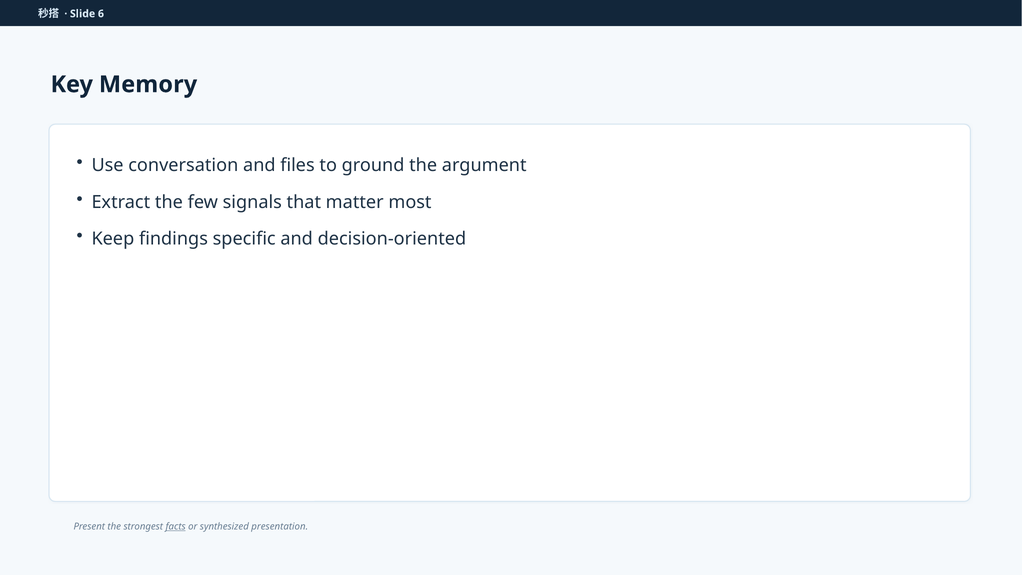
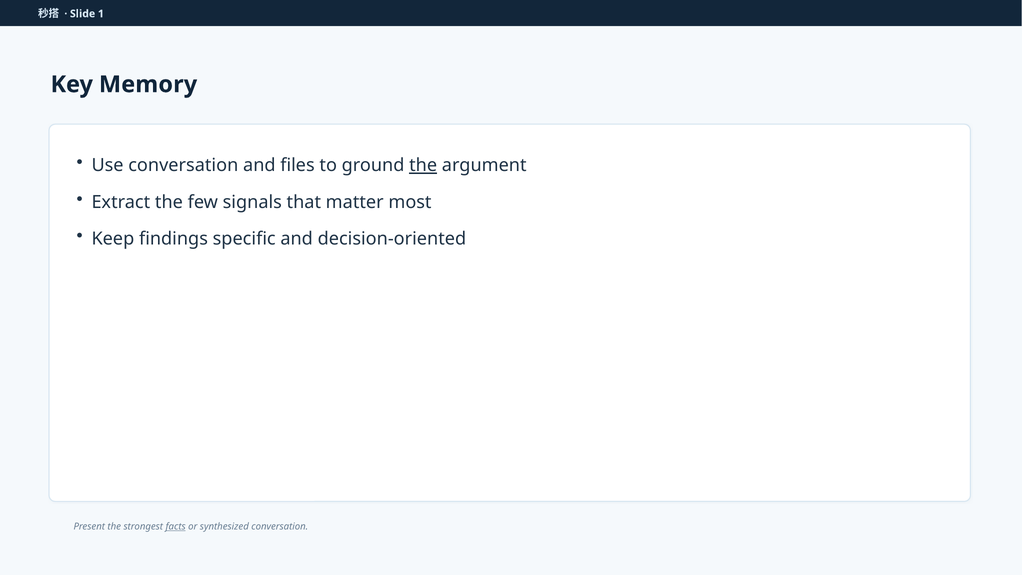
6: 6 -> 1 (101, 14)
the underline: none -> present (423, 165)
synthesized presentation: presentation -> conversation (280, 526)
